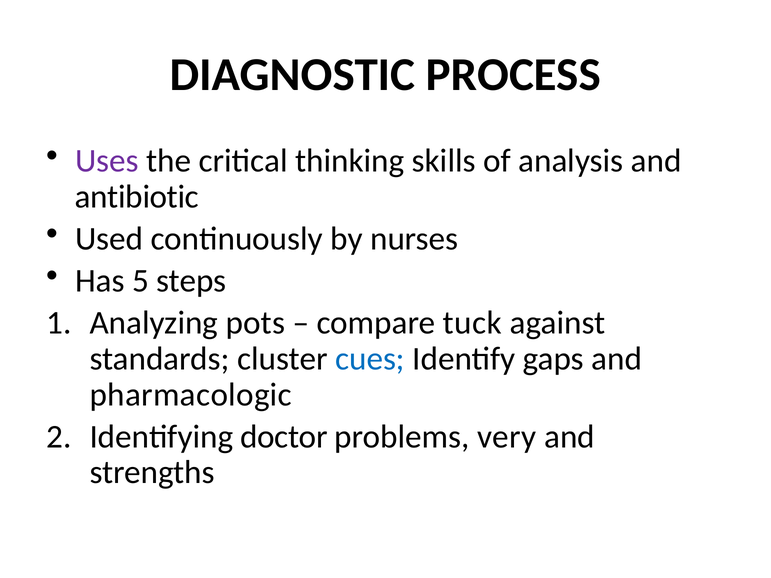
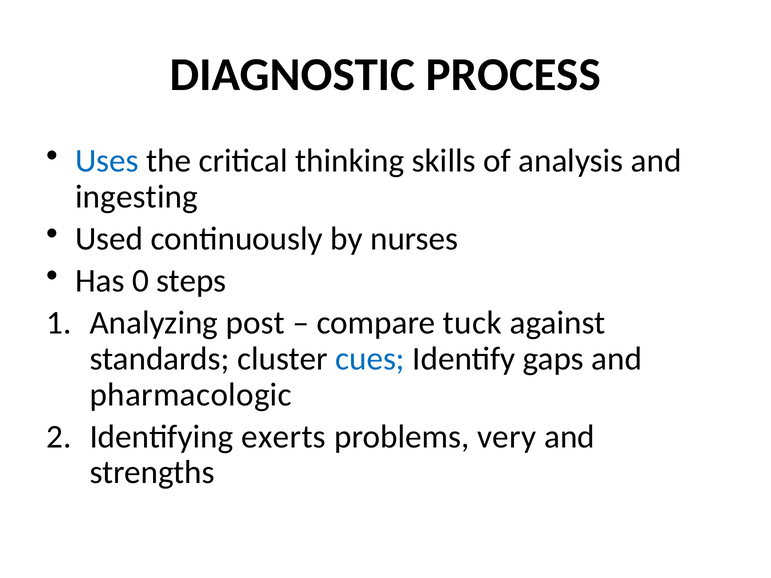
Uses colour: purple -> blue (107, 161)
antibiotic: antibiotic -> ingesting (137, 197)
5: 5 -> 0 (140, 281)
pots: pots -> post (255, 323)
doctor: doctor -> exerts (284, 437)
